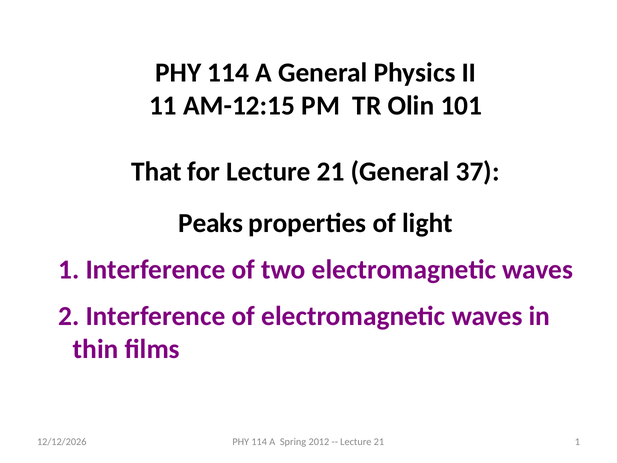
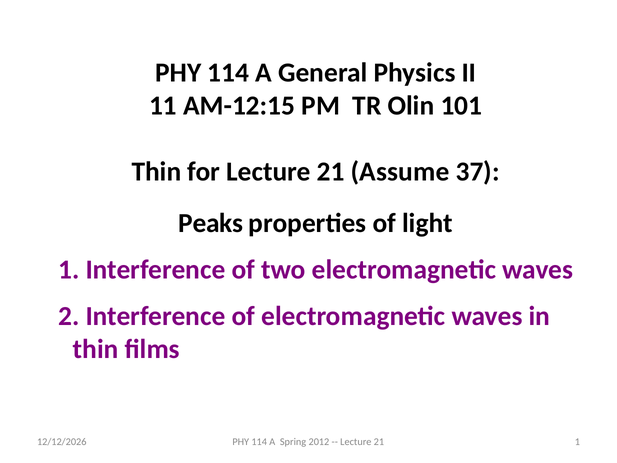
That: That -> Thin (156, 172)
21 General: General -> Assume (400, 172)
